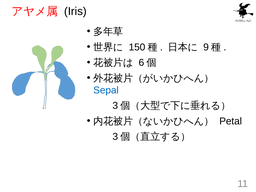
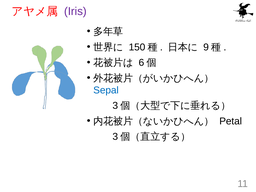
Iris colour: black -> purple (75, 11)
